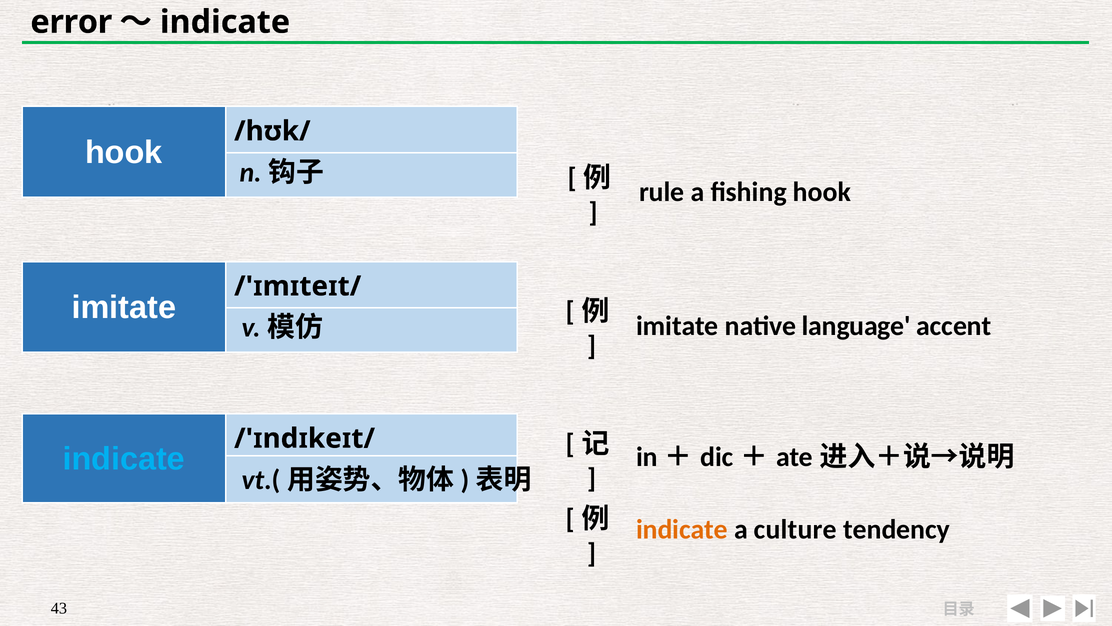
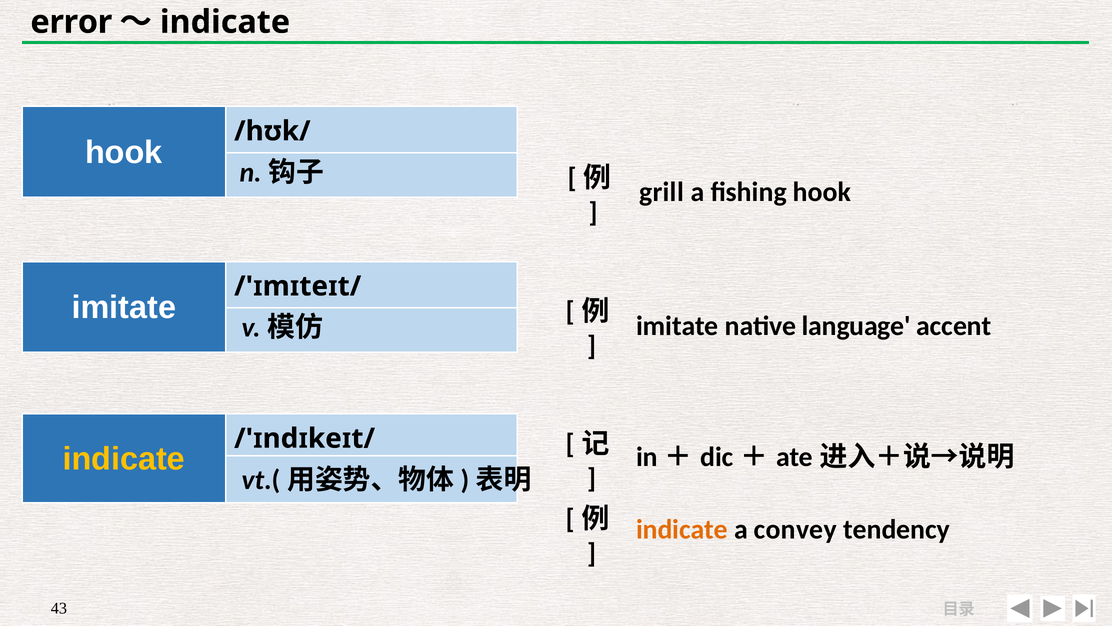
rule: rule -> grill (662, 192)
indicate colour: light blue -> yellow (124, 458)
culture: culture -> convey (795, 529)
